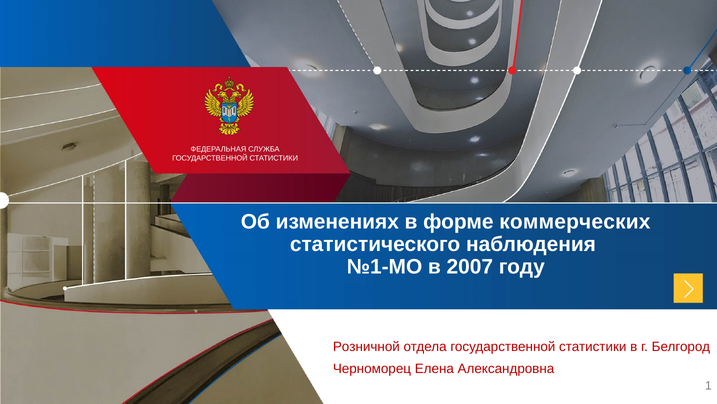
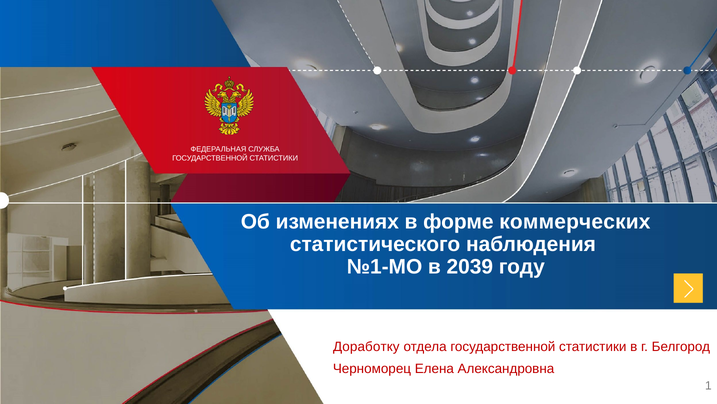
2007: 2007 -> 2039 (470, 266)
Розничной: Розничной -> Доработку (366, 346)
